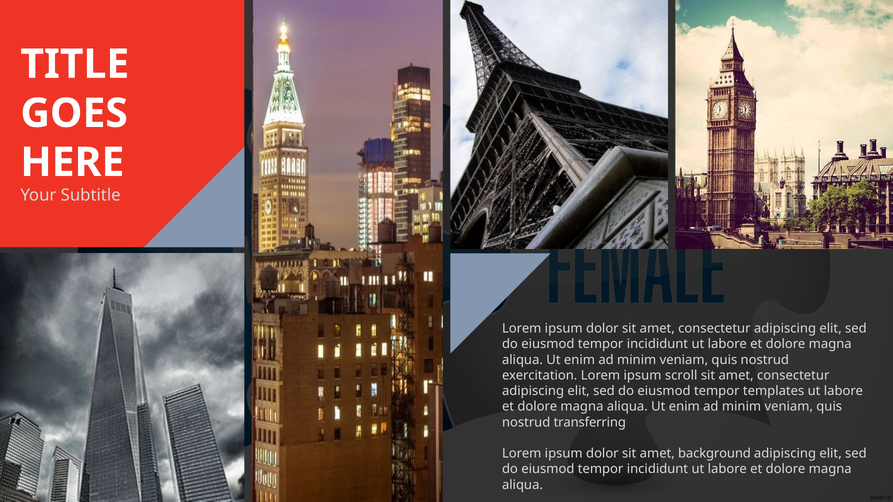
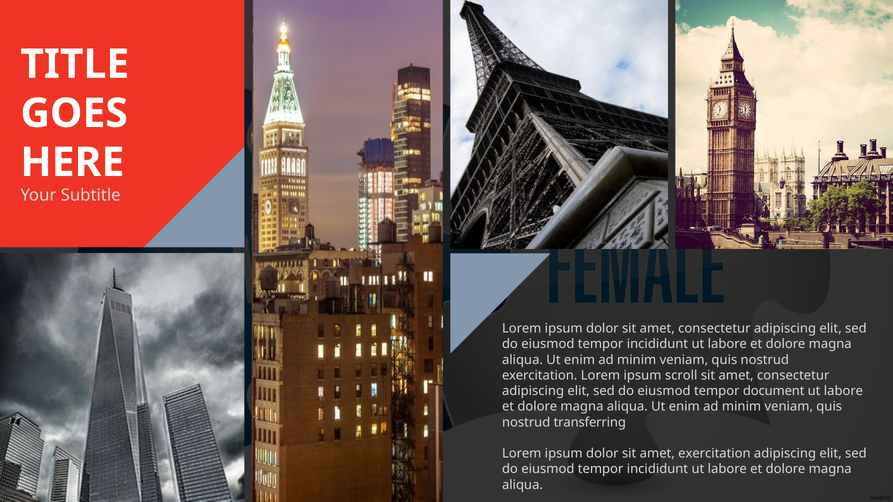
templates: templates -> document (774, 391)
amet background: background -> exercitation (714, 454)
